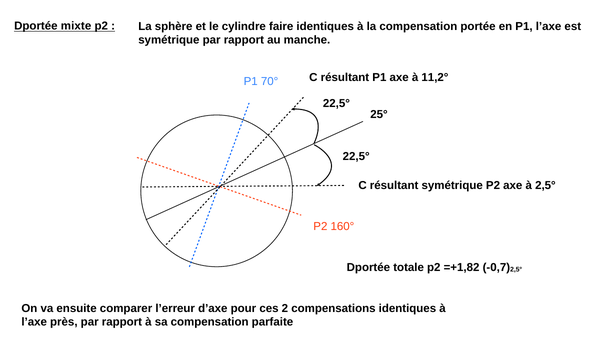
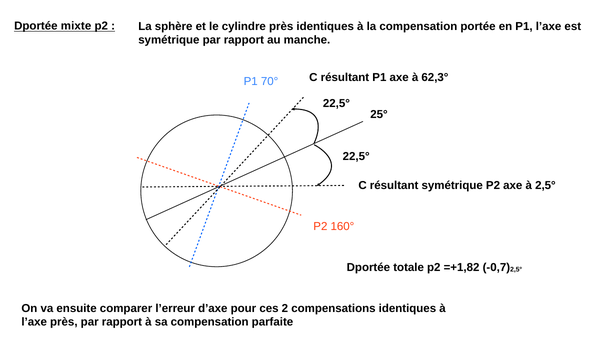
cylindre faire: faire -> près (281, 26)
11,2°: 11,2° -> 62,3° (435, 77)
